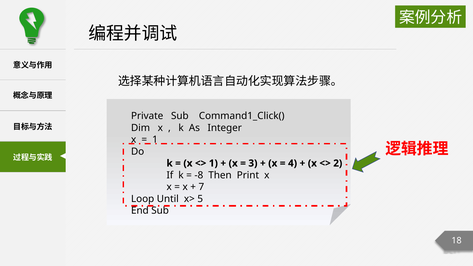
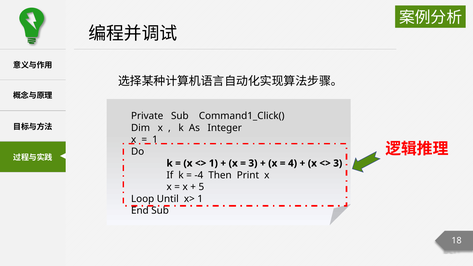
2: 2 -> 3 (338, 163)
-8: -8 -> -4 (199, 175)
7: 7 -> 5 (201, 187)
x> 5: 5 -> 1 (200, 199)
